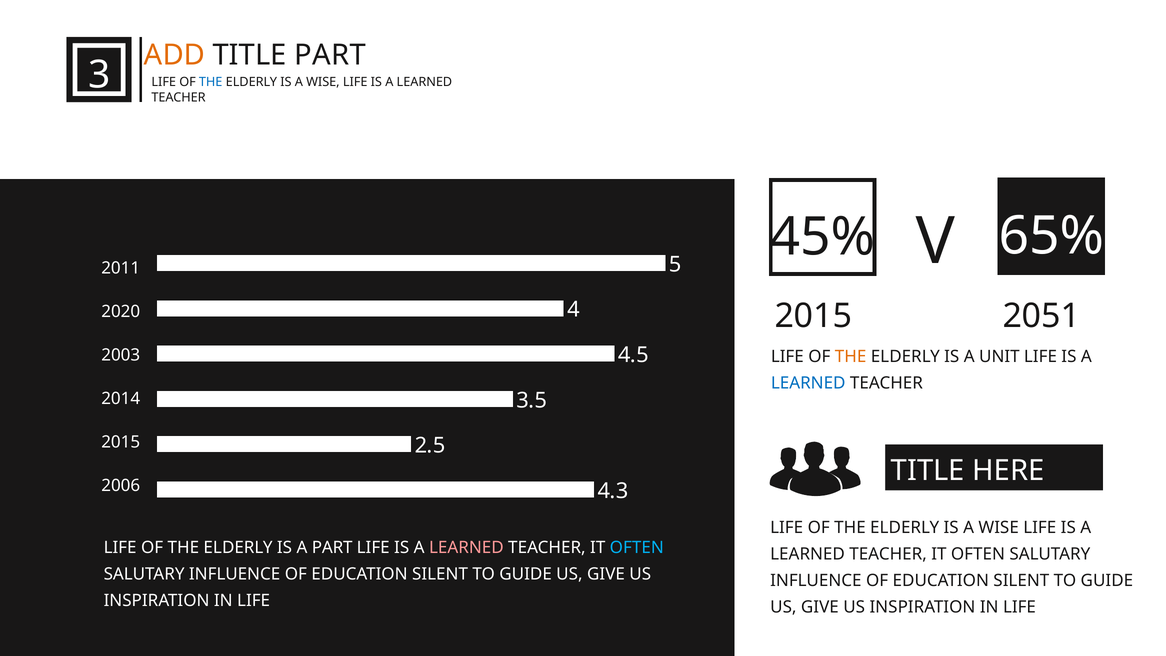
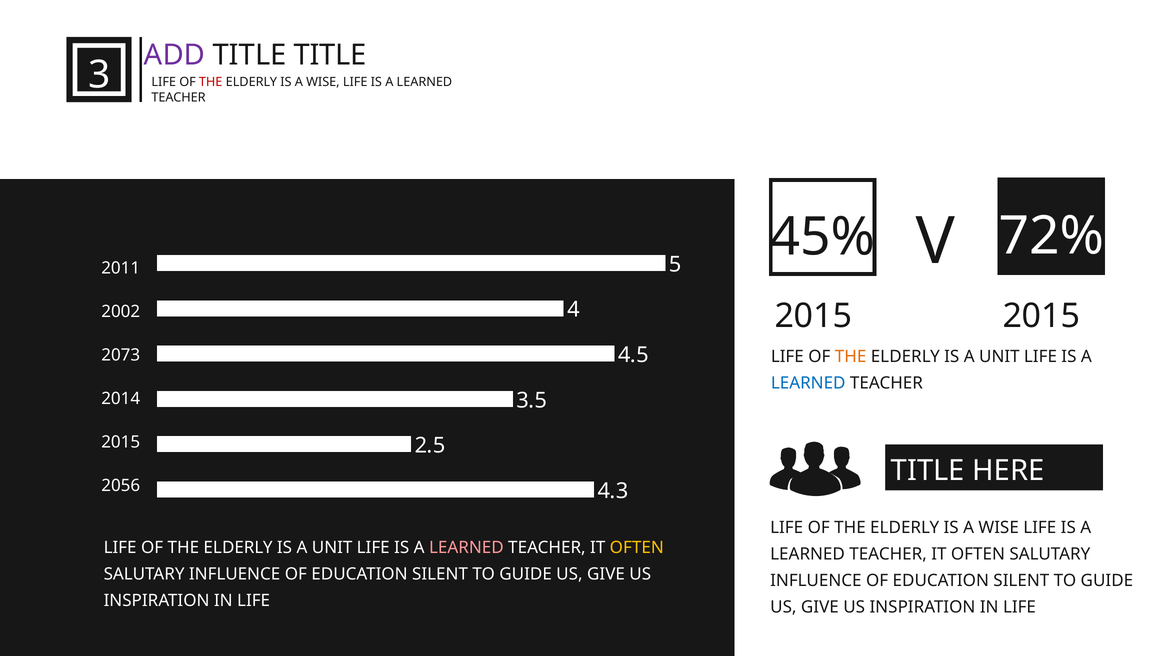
ADD colour: orange -> purple (175, 55)
TITLE PART: PART -> TITLE (330, 55)
THE colour: blue -> red (211, 82)
65%: 65% -> 72% (1051, 236)
2051: 2051 -> 2015 (1041, 316)
2020: 2020 -> 2002 (121, 311)
2003: 2003 -> 2073 (121, 355)
2006: 2006 -> 2056 (121, 486)
PART: PART -> UNIT (332, 548)
OFTEN colour: light blue -> yellow (637, 548)
